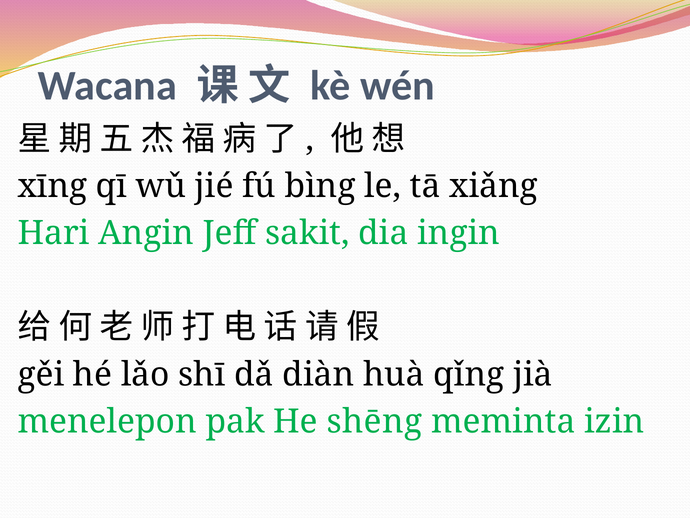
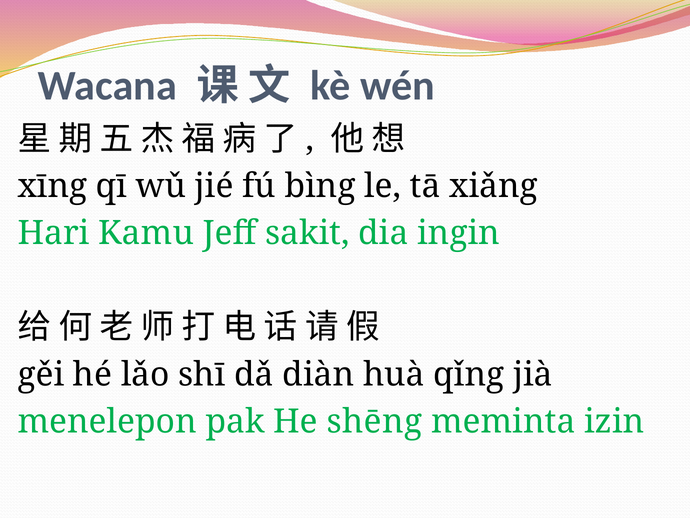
Angin: Angin -> Kamu (146, 233)
